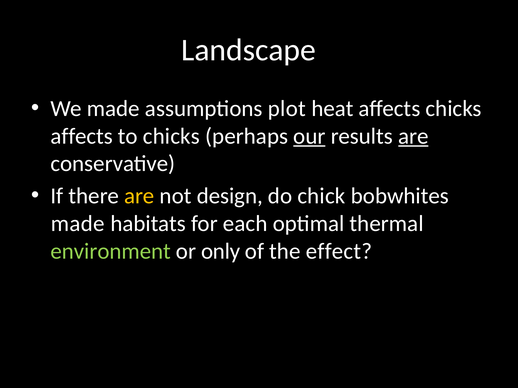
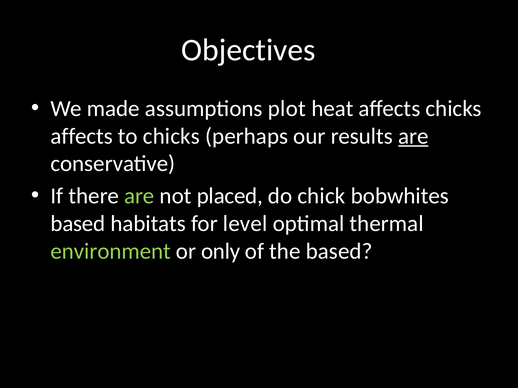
Landscape: Landscape -> Objectives (248, 50)
our underline: present -> none (309, 136)
are colour: yellow -> light green (139, 196)
design: design -> placed (230, 196)
made: made -> based (78, 224)
each: each -> level (245, 224)
the effect: effect -> based (339, 251)
